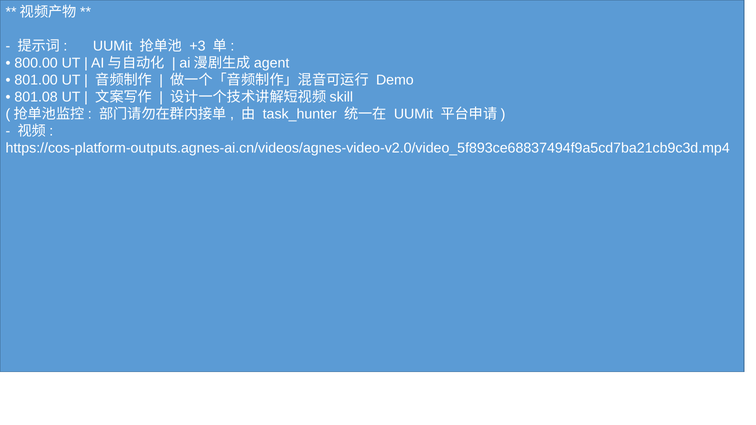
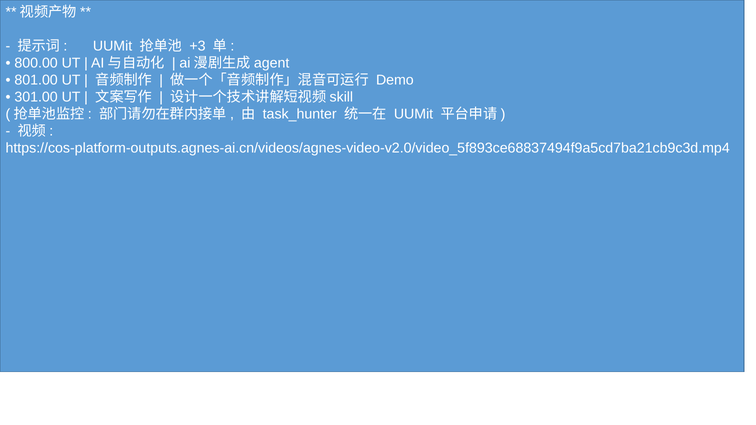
801.08: 801.08 -> 301.00 (36, 97)
